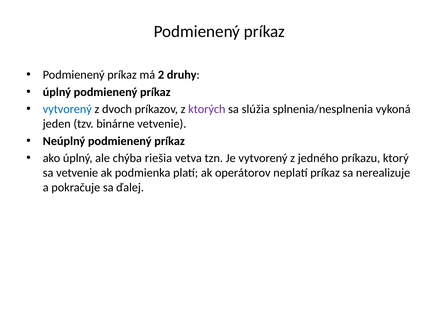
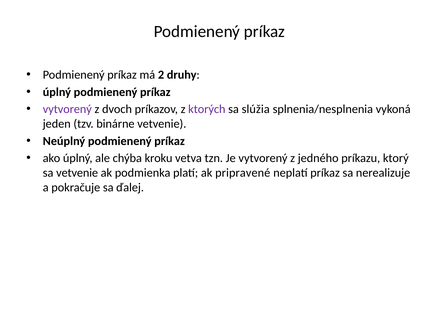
vytvorený colour: blue -> purple (67, 109)
riešia: riešia -> kroku (159, 158)
operátorov: operátorov -> pripravené (243, 172)
